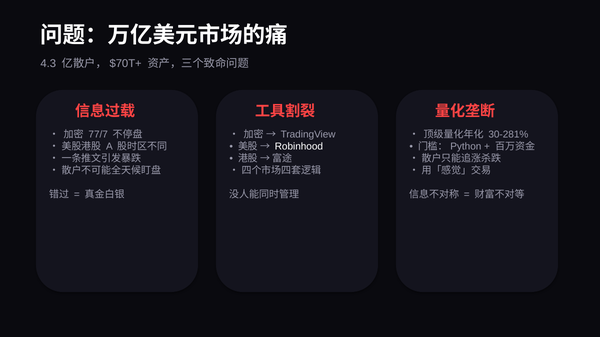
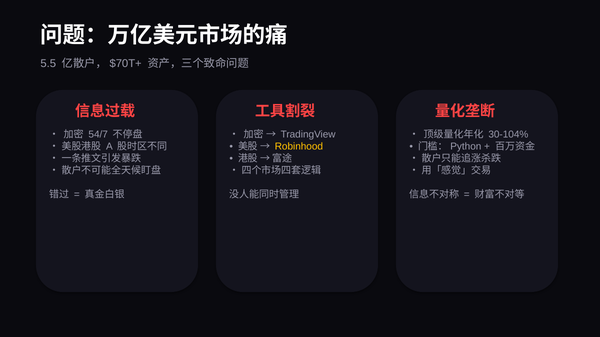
4.3: 4.3 -> 5.5 (48, 64)
77/7: 77/7 -> 54/7 (98, 135)
30-281%: 30-281% -> 30-104% (508, 135)
Robinhood colour: white -> yellow (299, 147)
